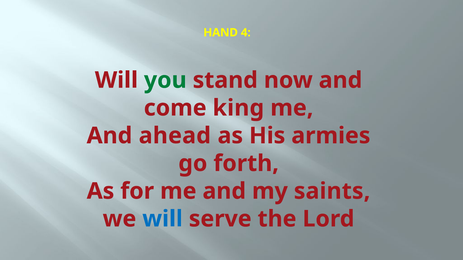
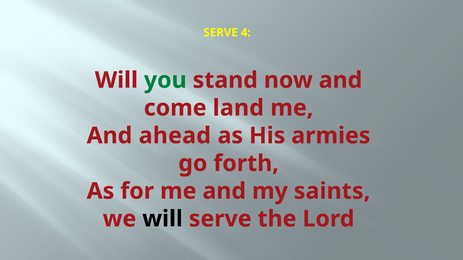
HAND: HAND -> SERVE (221, 33)
king: king -> land (238, 108)
will colour: blue -> black (163, 219)
